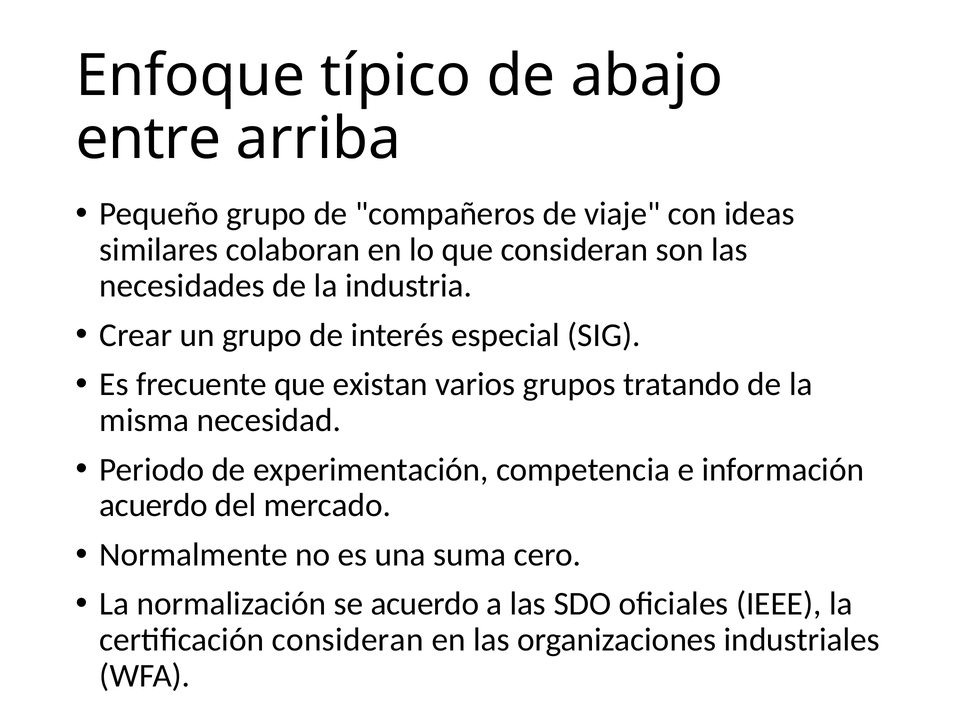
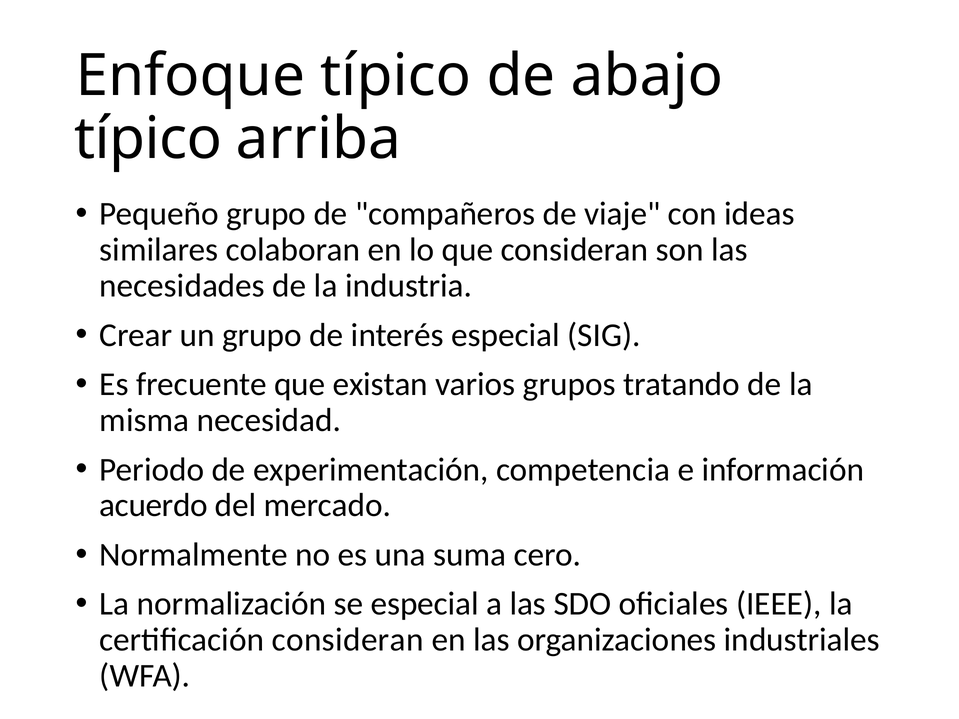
entre: entre -> típico (148, 139)
se acuerdo: acuerdo -> especial (425, 604)
